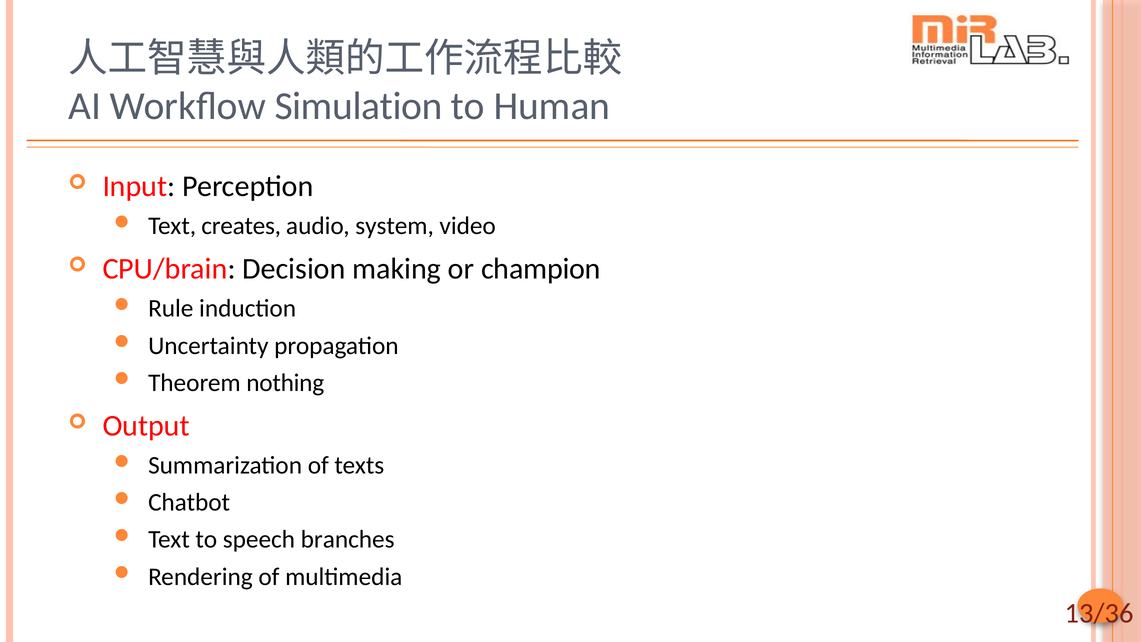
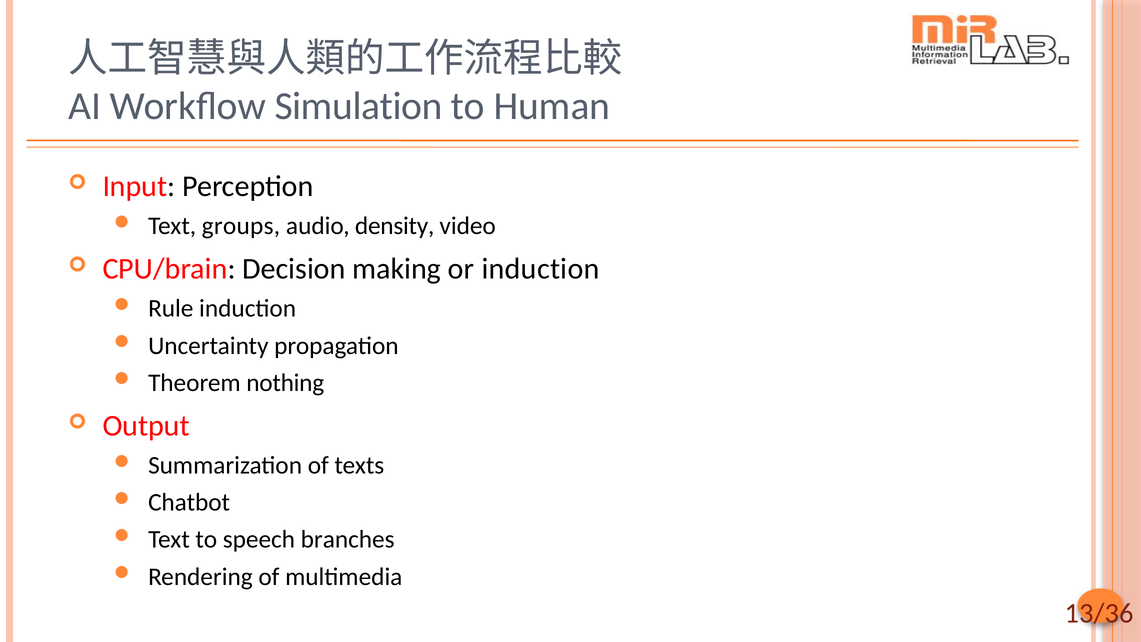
creates: creates -> groups (241, 226)
system: system -> density (395, 226)
or champion: champion -> induction (541, 269)
